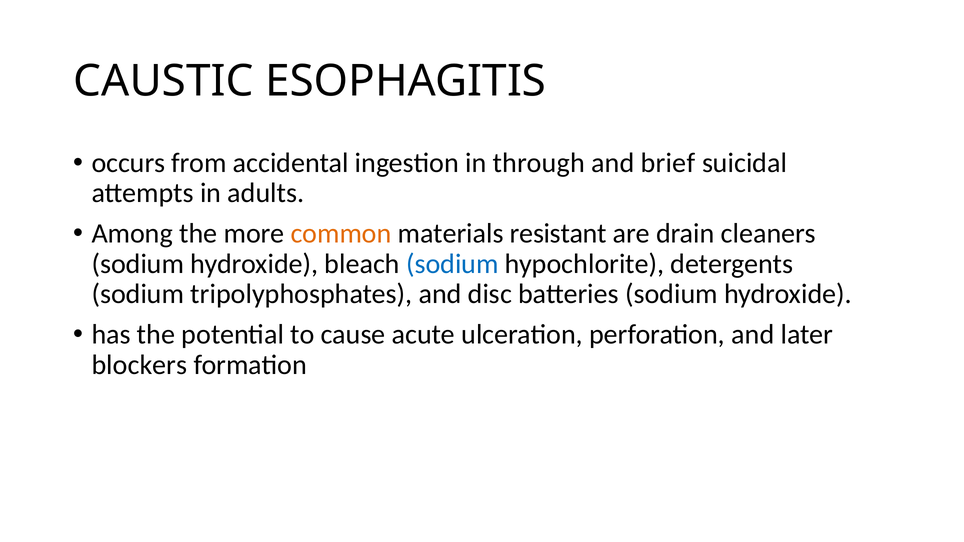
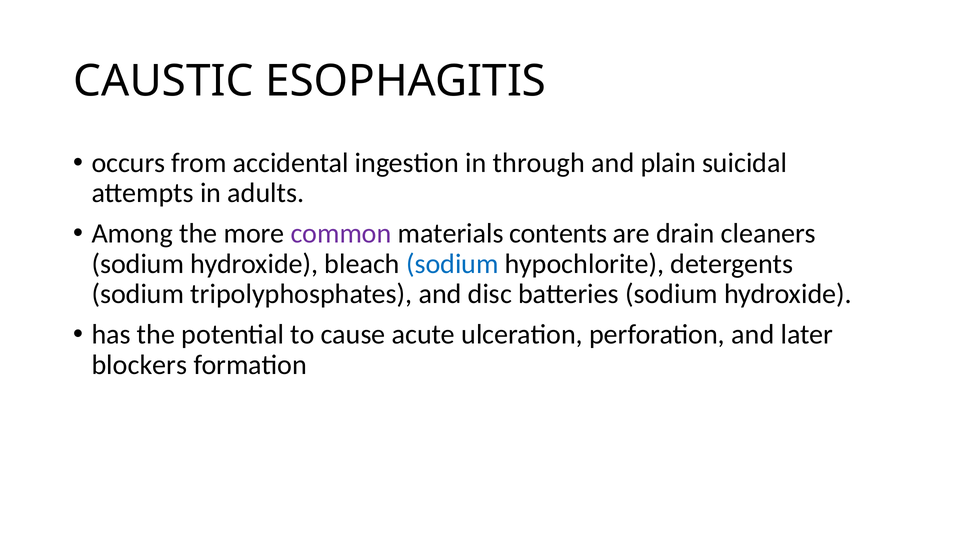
brief: brief -> plain (668, 163)
common colour: orange -> purple (341, 234)
resistant: resistant -> contents (558, 234)
